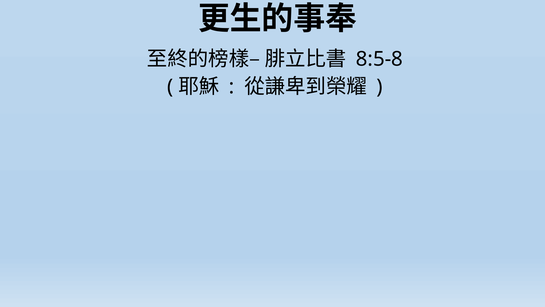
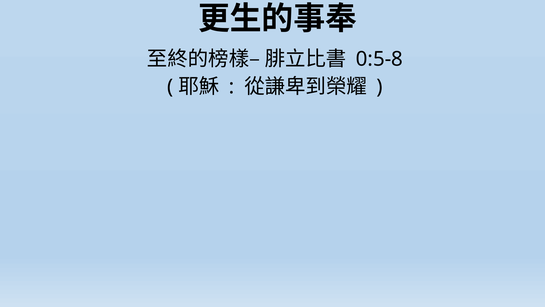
8:5-8: 8:5-8 -> 0:5-8 (379, 59)
